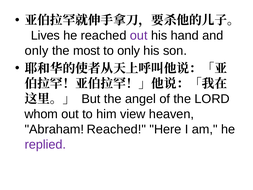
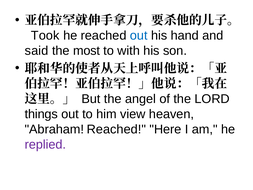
Lives: Lives -> Took (45, 35)
out colour: purple -> blue (139, 35)
only: only -> said (37, 51)
to only: only -> with (129, 51)
whom: whom -> things (41, 114)
